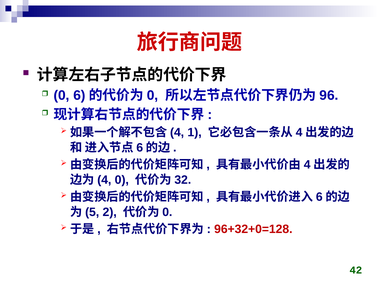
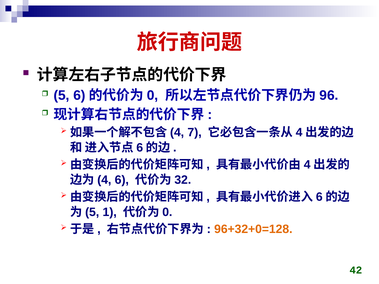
0: 0 -> 5 (62, 95)
1: 1 -> 7 (195, 133)
0: 0 -> 6 (122, 180)
2: 2 -> 1 (110, 212)
96+32+0=128 colour: red -> orange (253, 229)
